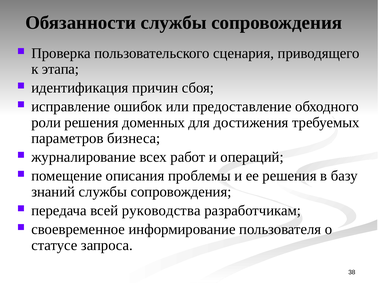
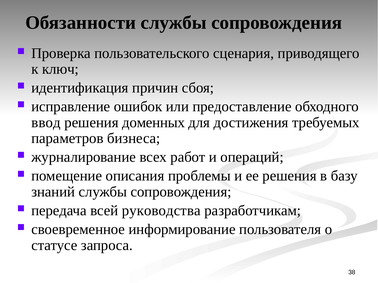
этапа: этапа -> ключ (60, 69)
роли: роли -> ввод (46, 123)
